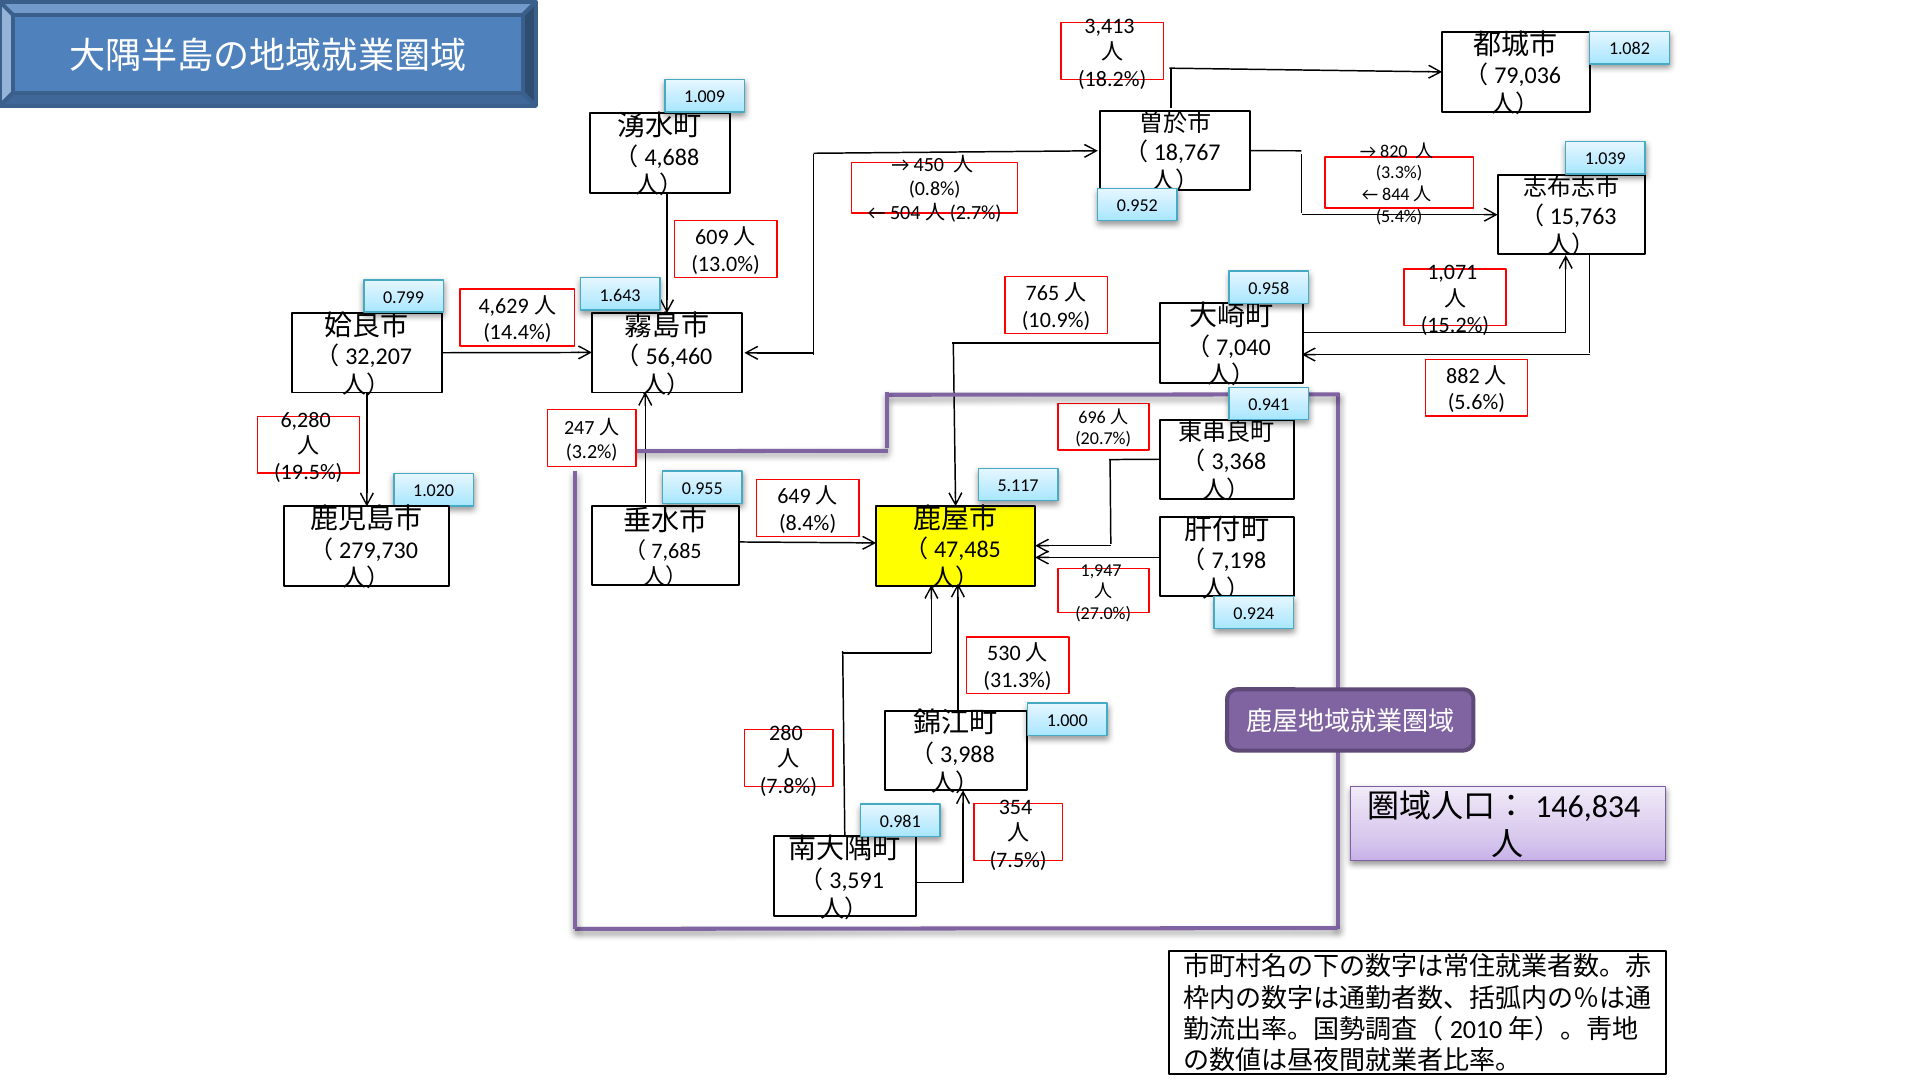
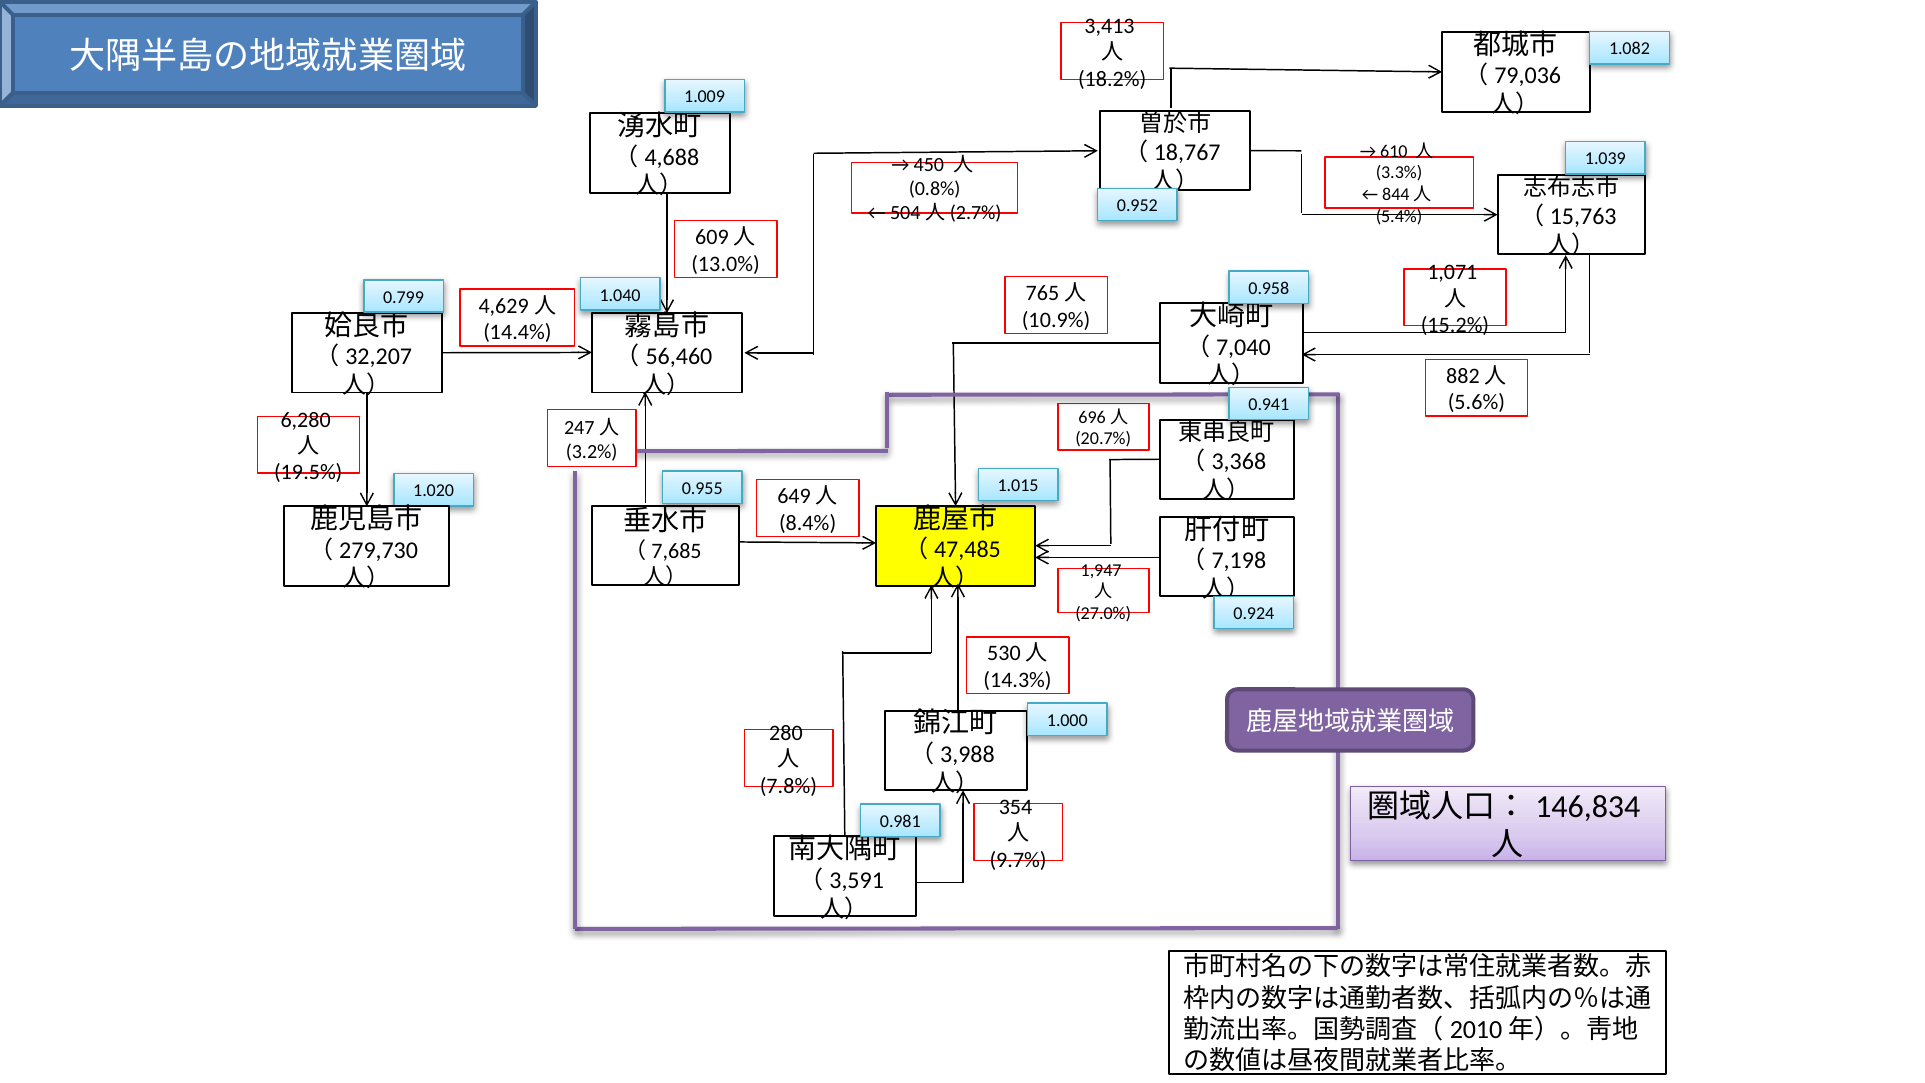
820: 820 -> 610 (1394, 151)
1.643: 1.643 -> 1.040 (620, 295)
5.117: 5.117 -> 1.015 (1018, 486)
31.3%: 31.3% -> 14.3% (1018, 680)
7.5%: 7.5% -> 9.7% (1018, 860)
